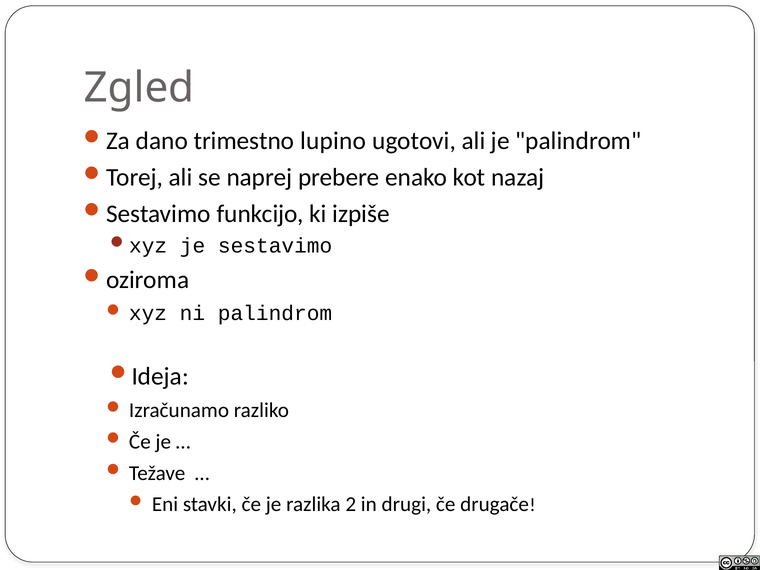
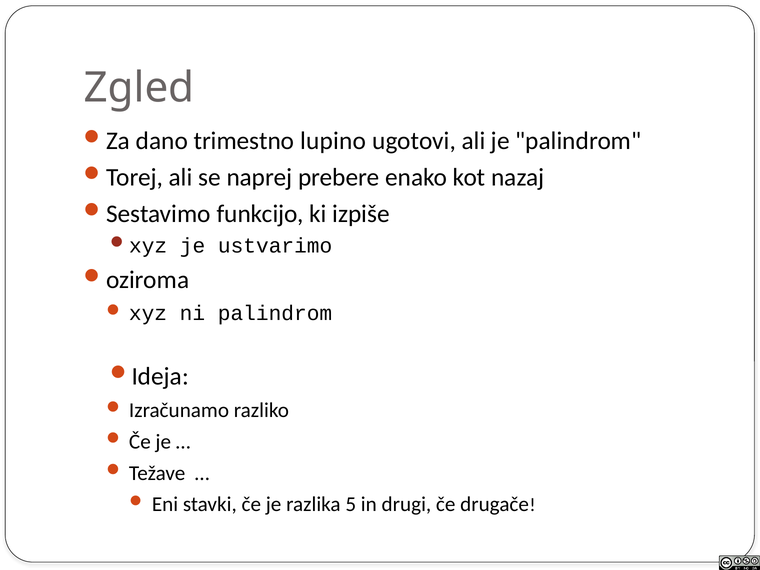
sestavimo: sestavimo -> ustvarimo (275, 246)
2: 2 -> 5 (351, 505)
